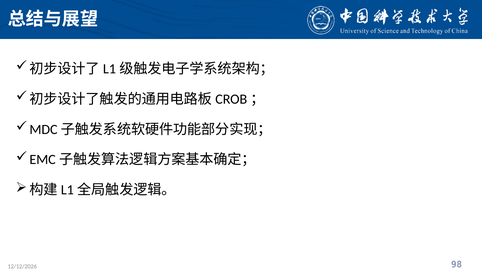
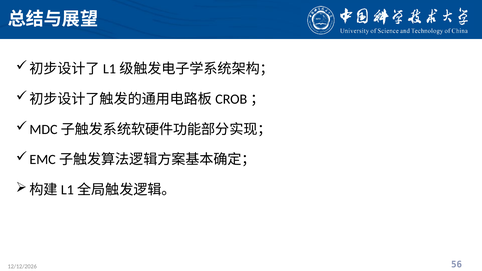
98: 98 -> 56 (457, 265)
